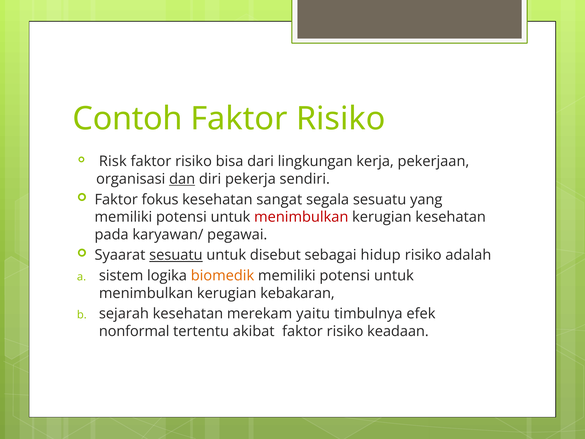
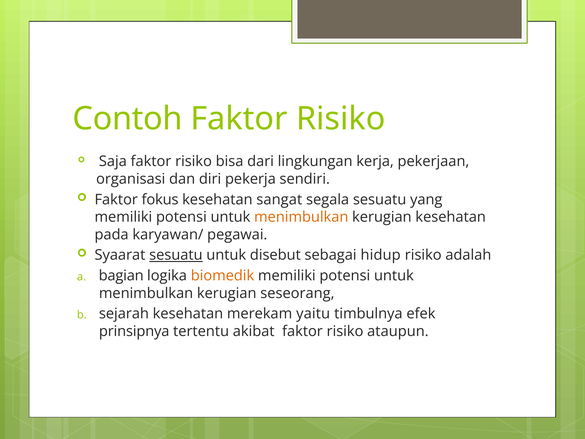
Risk: Risk -> Saja (113, 161)
dan underline: present -> none (182, 179)
menimbulkan colour: red -> orange (301, 217)
sistem: sistem -> bagian (121, 275)
kebakaran: kebakaran -> seseorang (297, 293)
nonformal: nonformal -> prinsipnya (134, 331)
keadaan: keadaan -> ataupun (398, 331)
